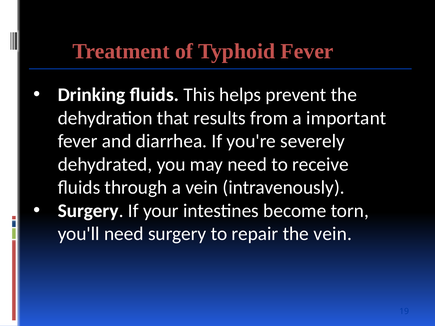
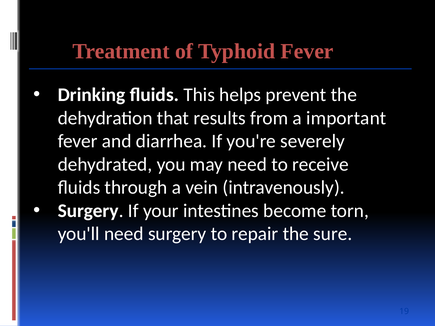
the vein: vein -> sure (333, 234)
